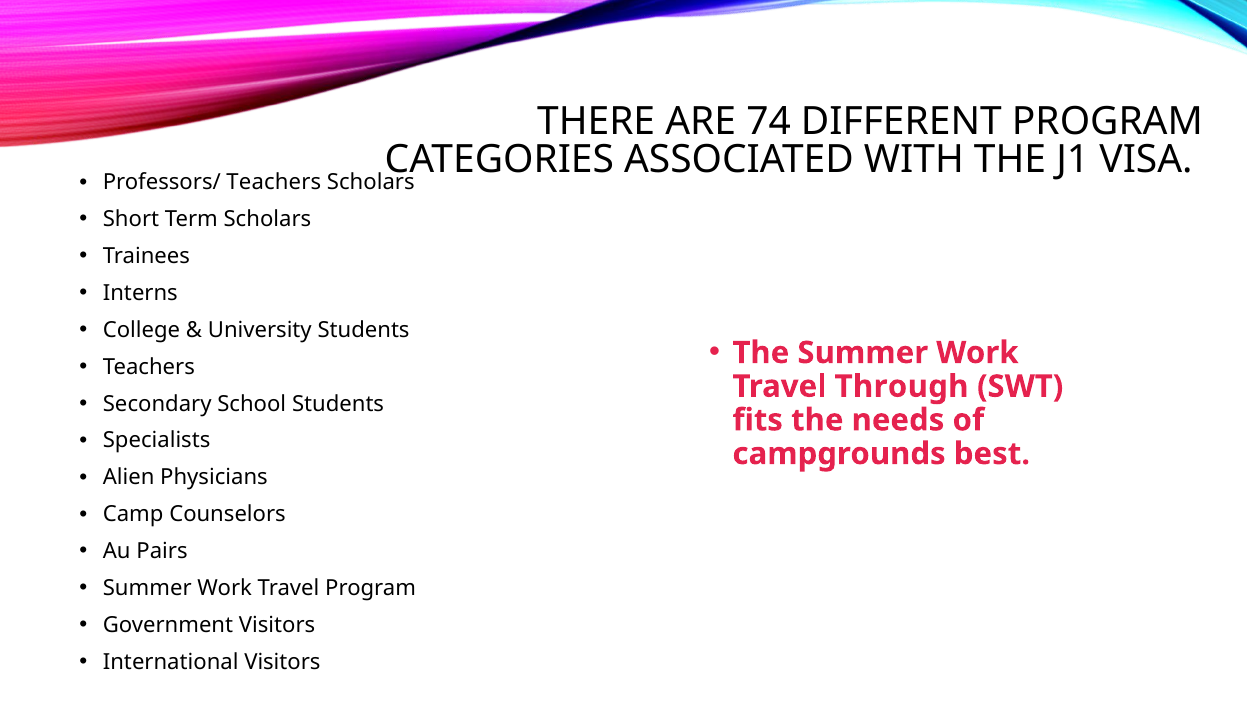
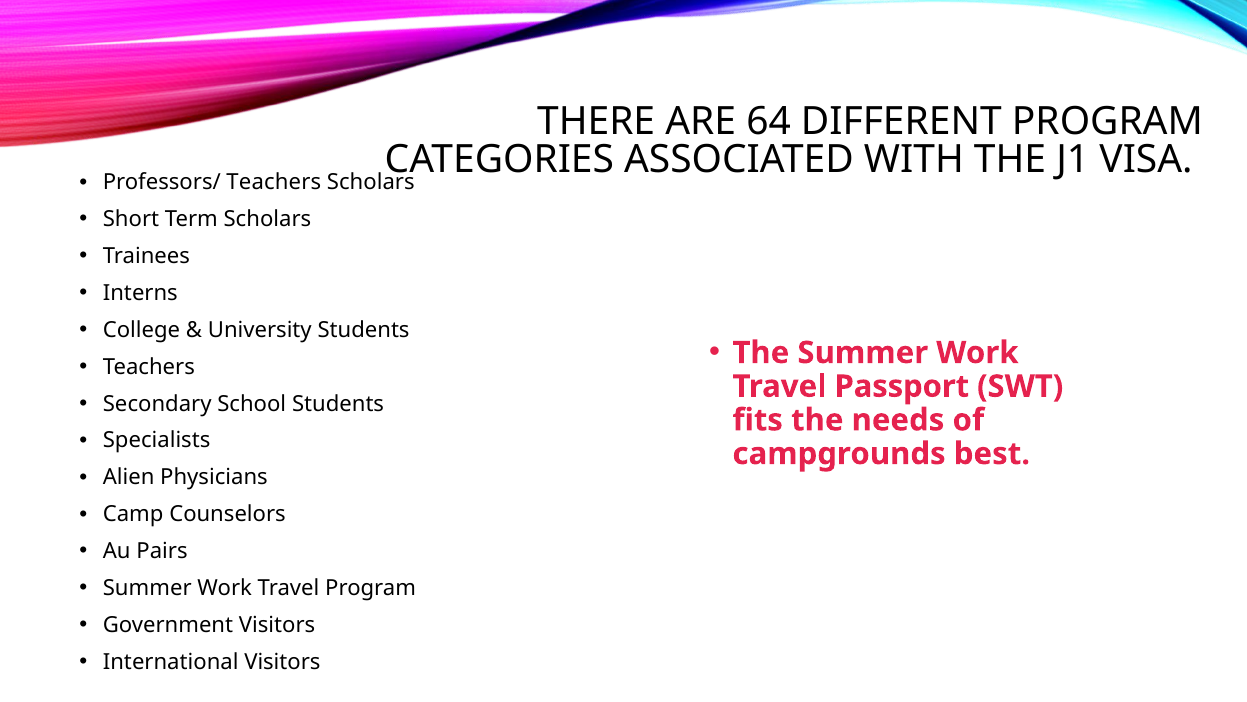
74: 74 -> 64 (769, 122)
Through: Through -> Passport (902, 386)
